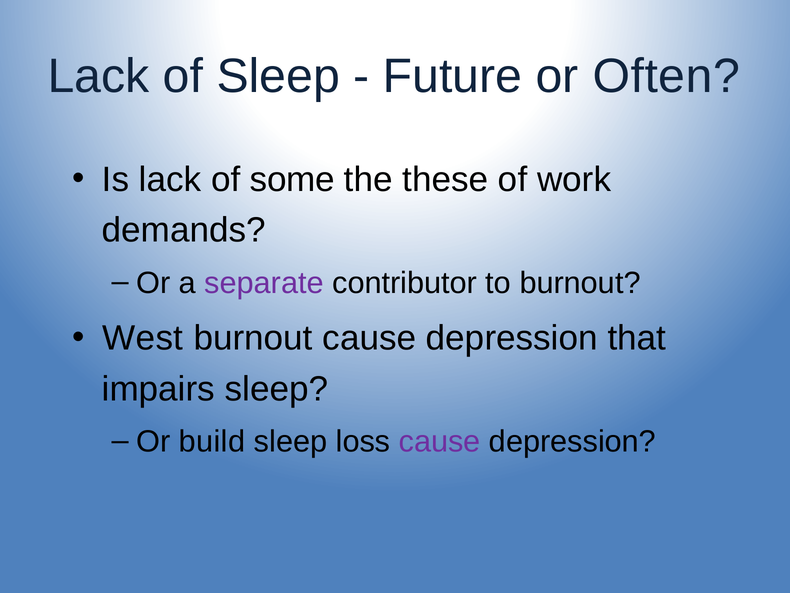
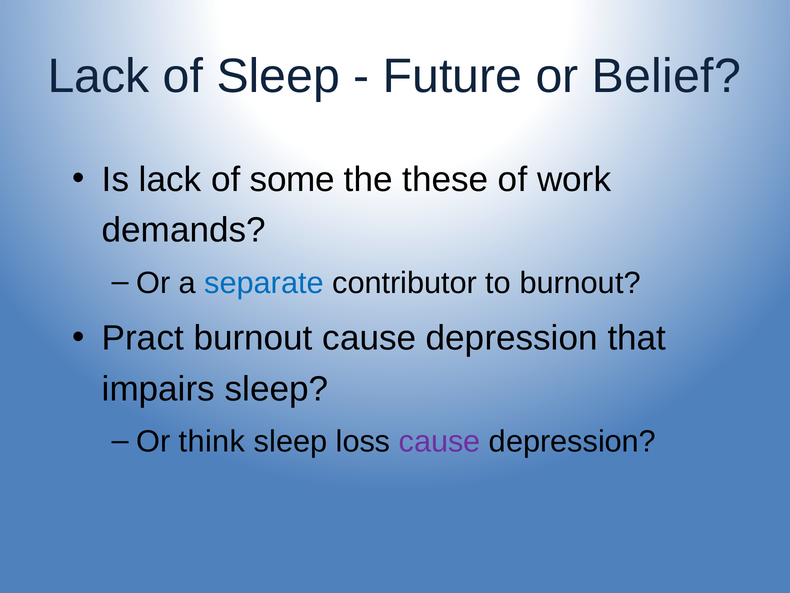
Often: Often -> Belief (666, 76)
separate colour: purple -> blue (264, 283)
West: West -> Pract (143, 338)
build: build -> think (212, 441)
